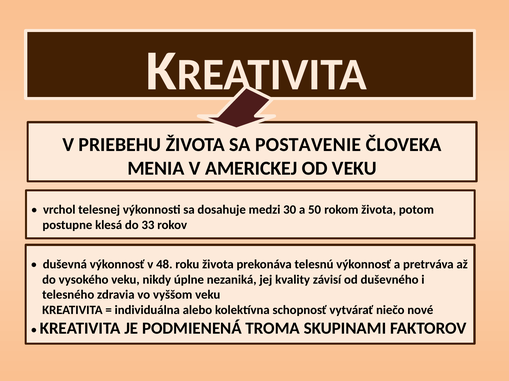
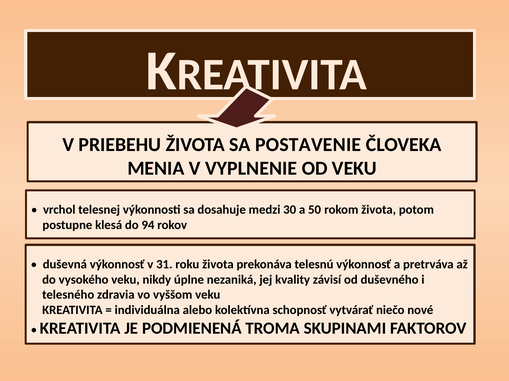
AMERICKEJ: AMERICKEJ -> VYPLNENIE (251, 169)
33: 33 -> 94 (148, 225)
48: 48 -> 31 (164, 265)
